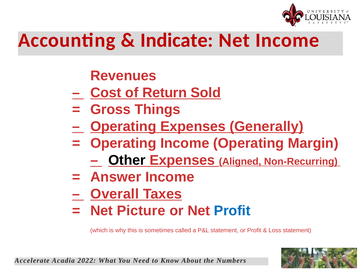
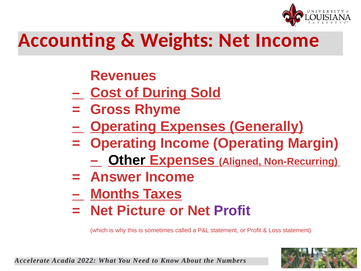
Indicate: Indicate -> Weights (177, 40)
Return: Return -> During (165, 93)
Things: Things -> Rhyme (158, 109)
Overall: Overall -> Months (115, 194)
Profit colour: blue -> purple (232, 211)
